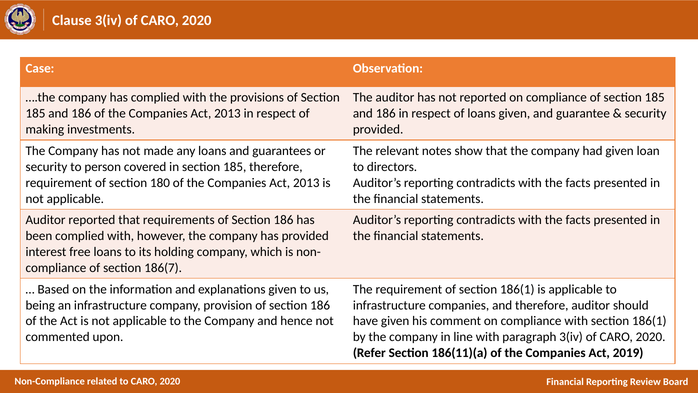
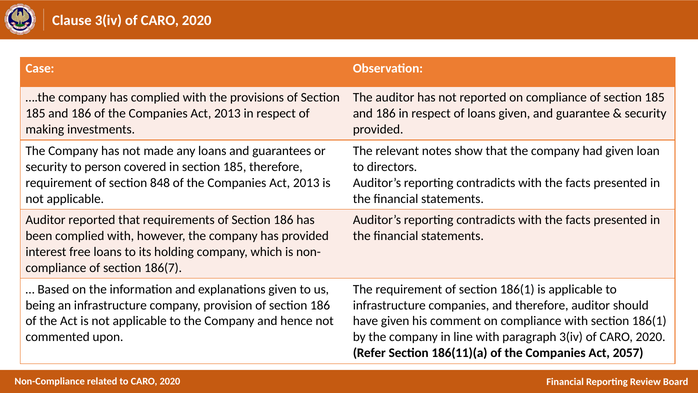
180: 180 -> 848 (160, 183)
2019: 2019 -> 2057 (628, 353)
